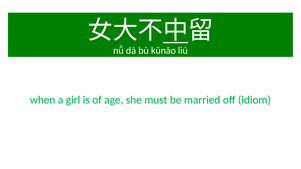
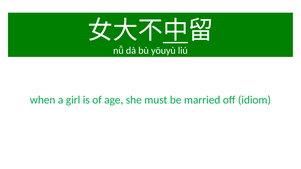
kǔnǎo: kǔnǎo -> yōuyù (163, 51)
